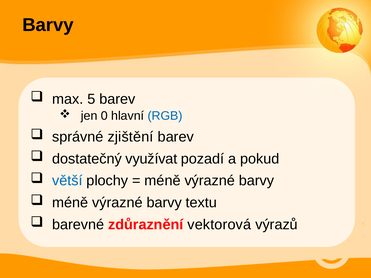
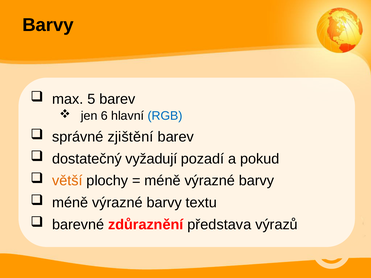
0: 0 -> 6 (104, 116)
využívat: využívat -> vyžadují (151, 159)
větší colour: blue -> orange (67, 181)
vektorová: vektorová -> představa (219, 225)
